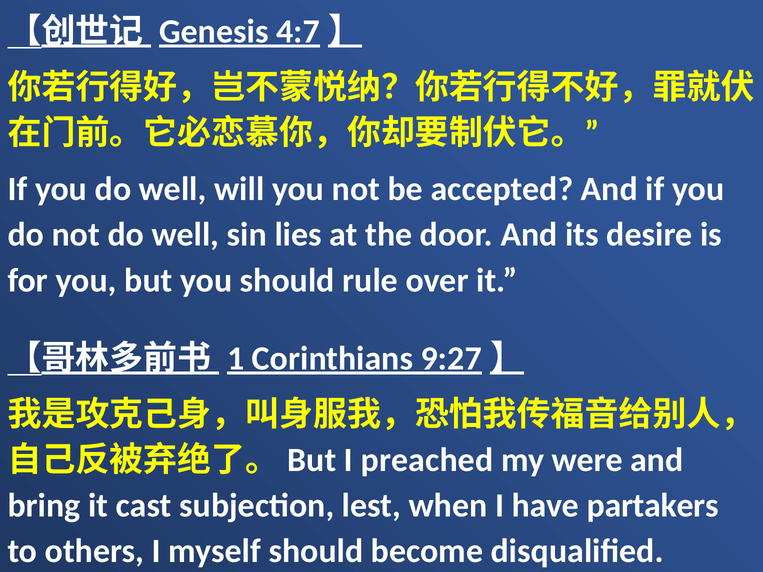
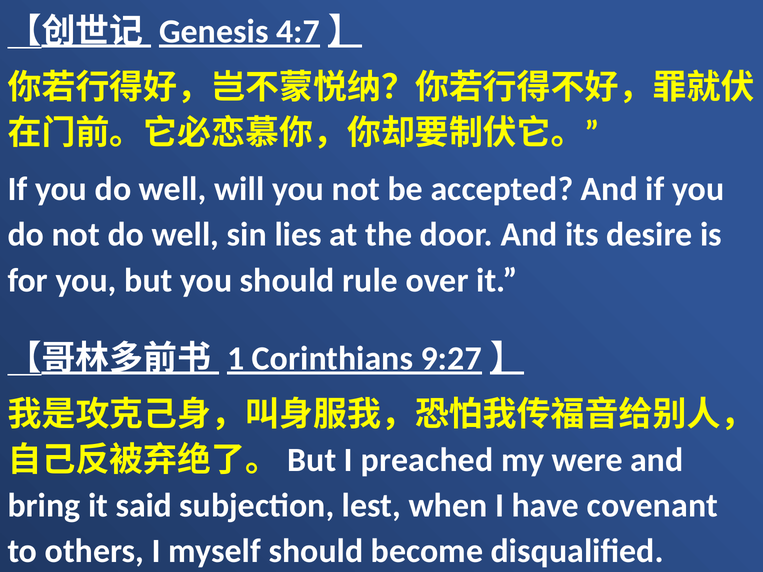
cast: cast -> said (144, 506)
partakers: partakers -> covenant (652, 506)
